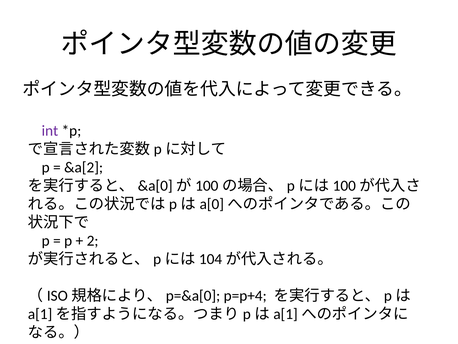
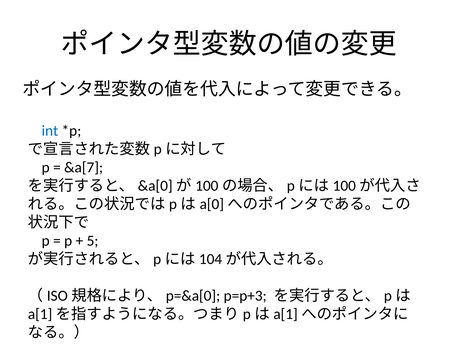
int colour: purple -> blue (50, 131)
&a[2: &a[2 -> &a[7 (84, 167)
2: 2 -> 5 (93, 240)
p=p+4: p=p+4 -> p=p+3 (245, 295)
